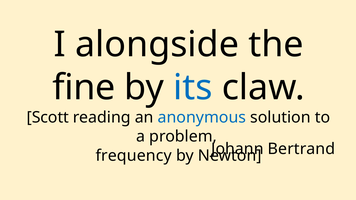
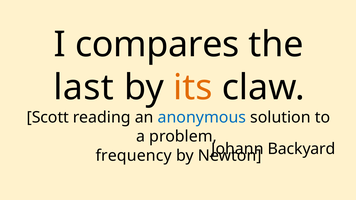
alongside: alongside -> compares (157, 45)
fine: fine -> last (84, 88)
its colour: blue -> orange (193, 88)
Bertrand: Bertrand -> Backyard (302, 149)
